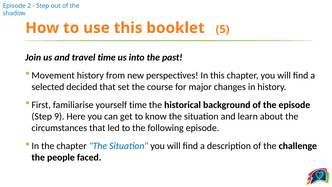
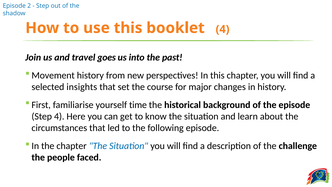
booklet 5: 5 -> 4 (223, 29)
travel time: time -> goes (107, 57)
decided: decided -> insights (82, 87)
Step 9: 9 -> 4 (59, 116)
